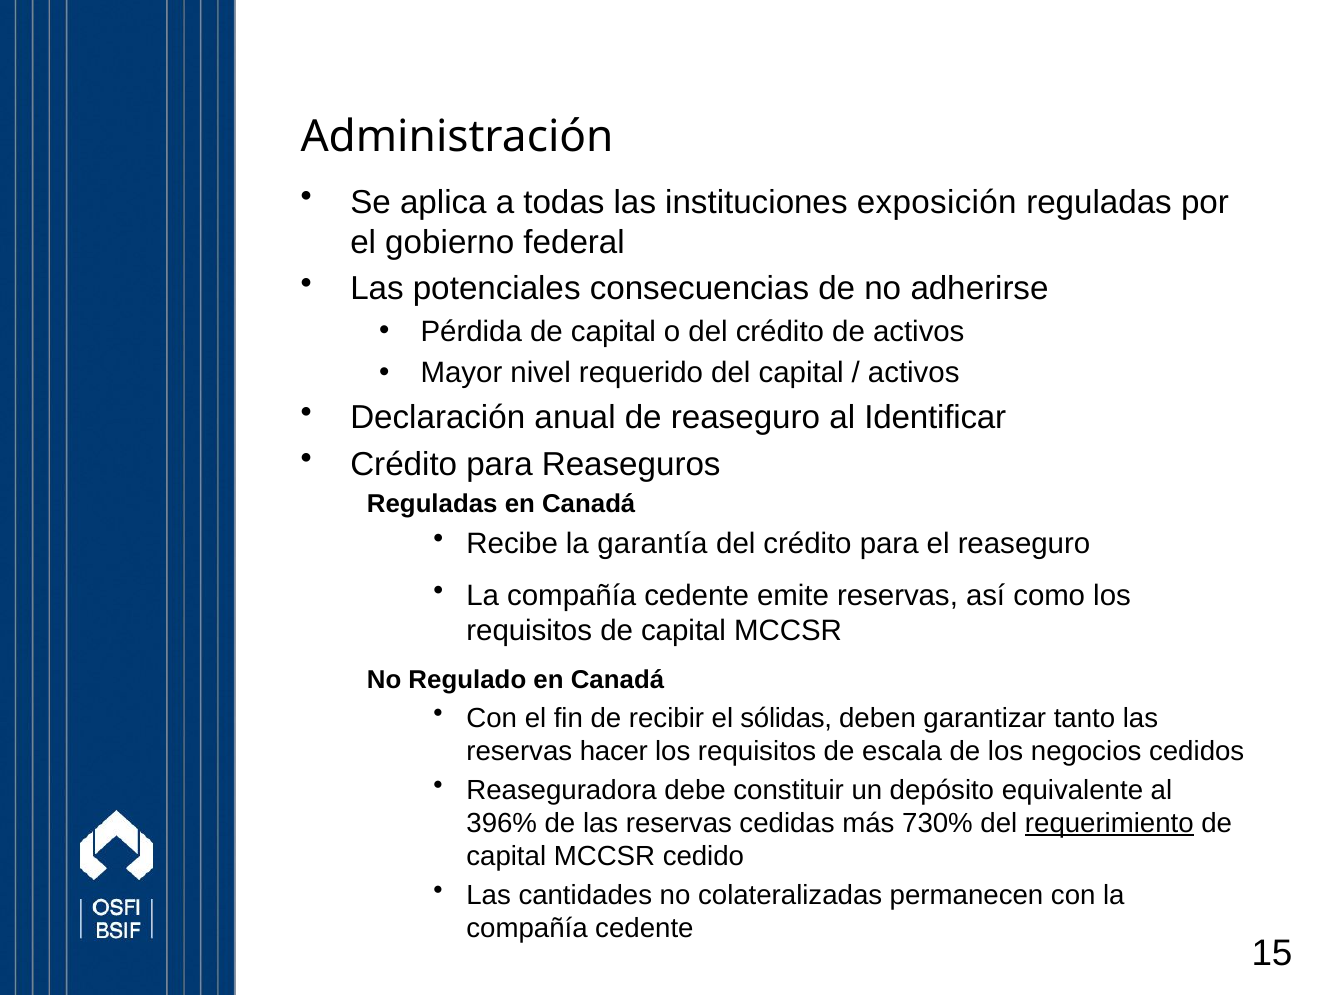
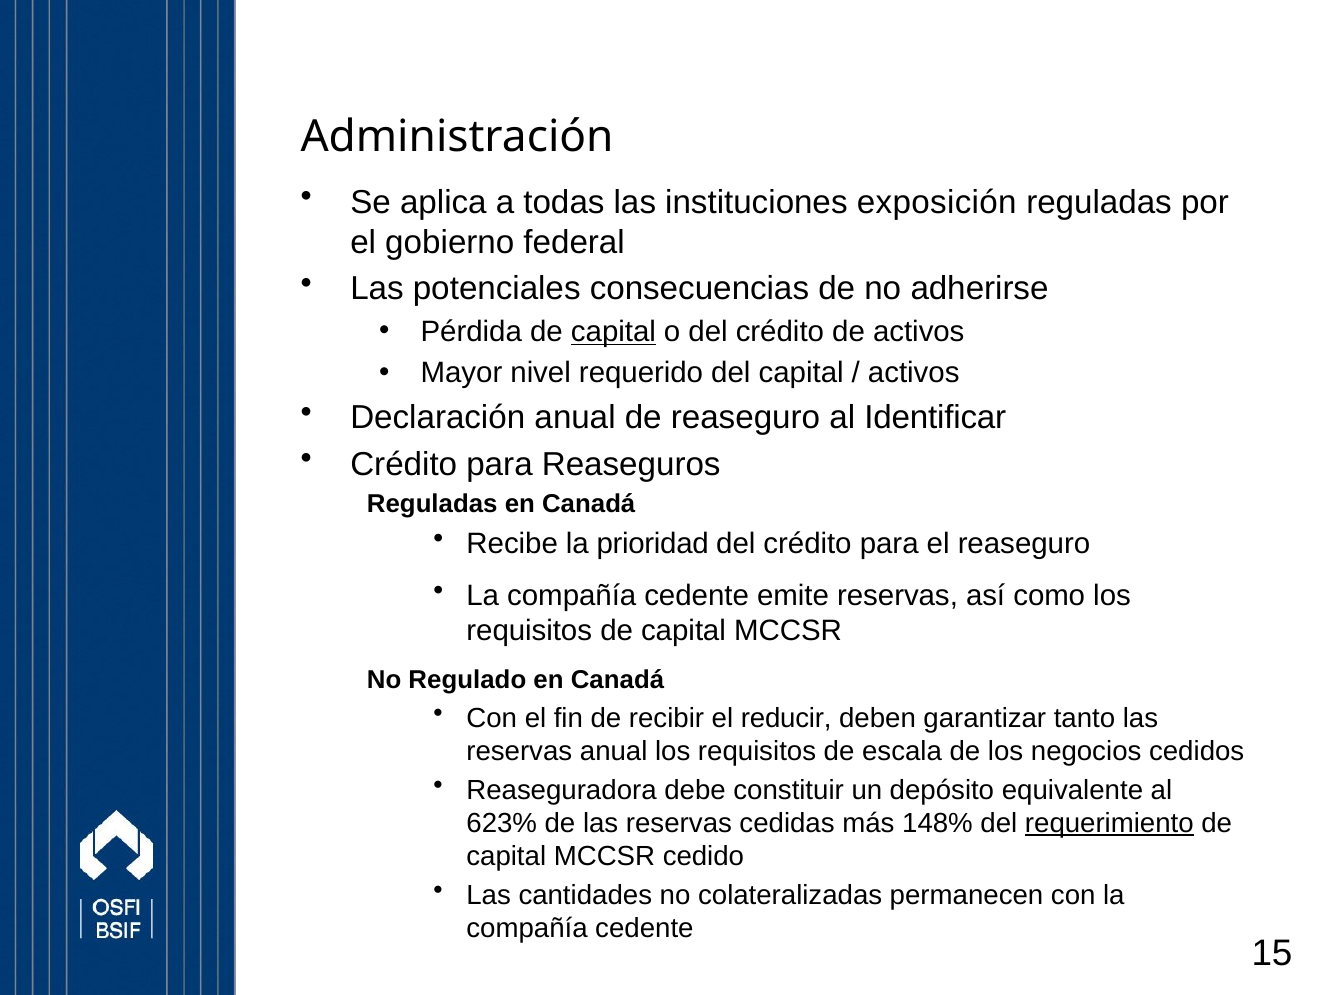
capital underline: none -> present (613, 332)
garantía: garantía -> prioridad (653, 544)
sólidas: sólidas -> reducir (786, 718)
reservas hacer: hacer -> anual (614, 751)
396%: 396% -> 623% (502, 823)
730%: 730% -> 148% (937, 823)
